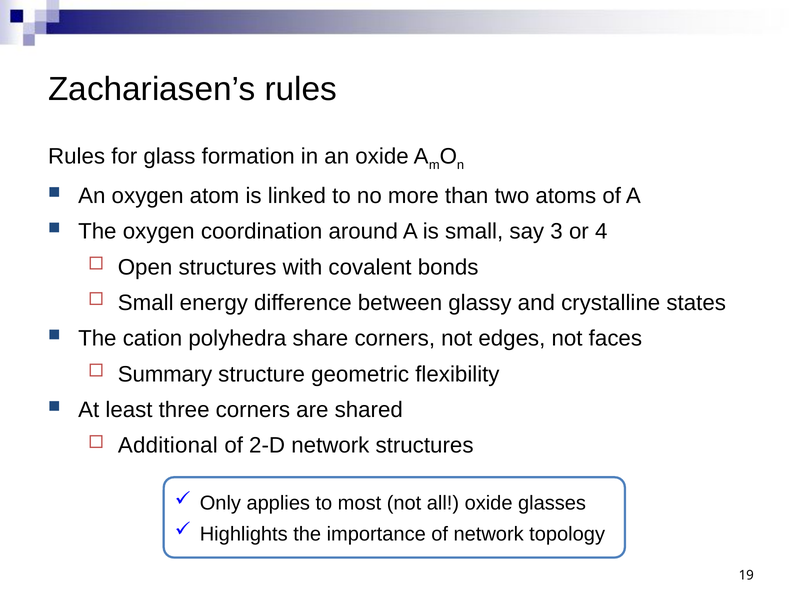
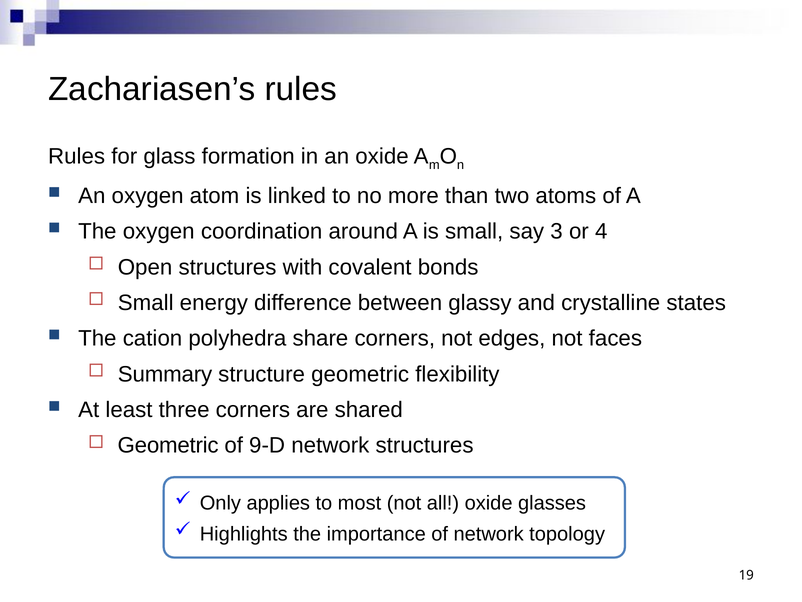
Additional: Additional -> Geometric (168, 445)
2-D: 2-D -> 9-D (267, 445)
